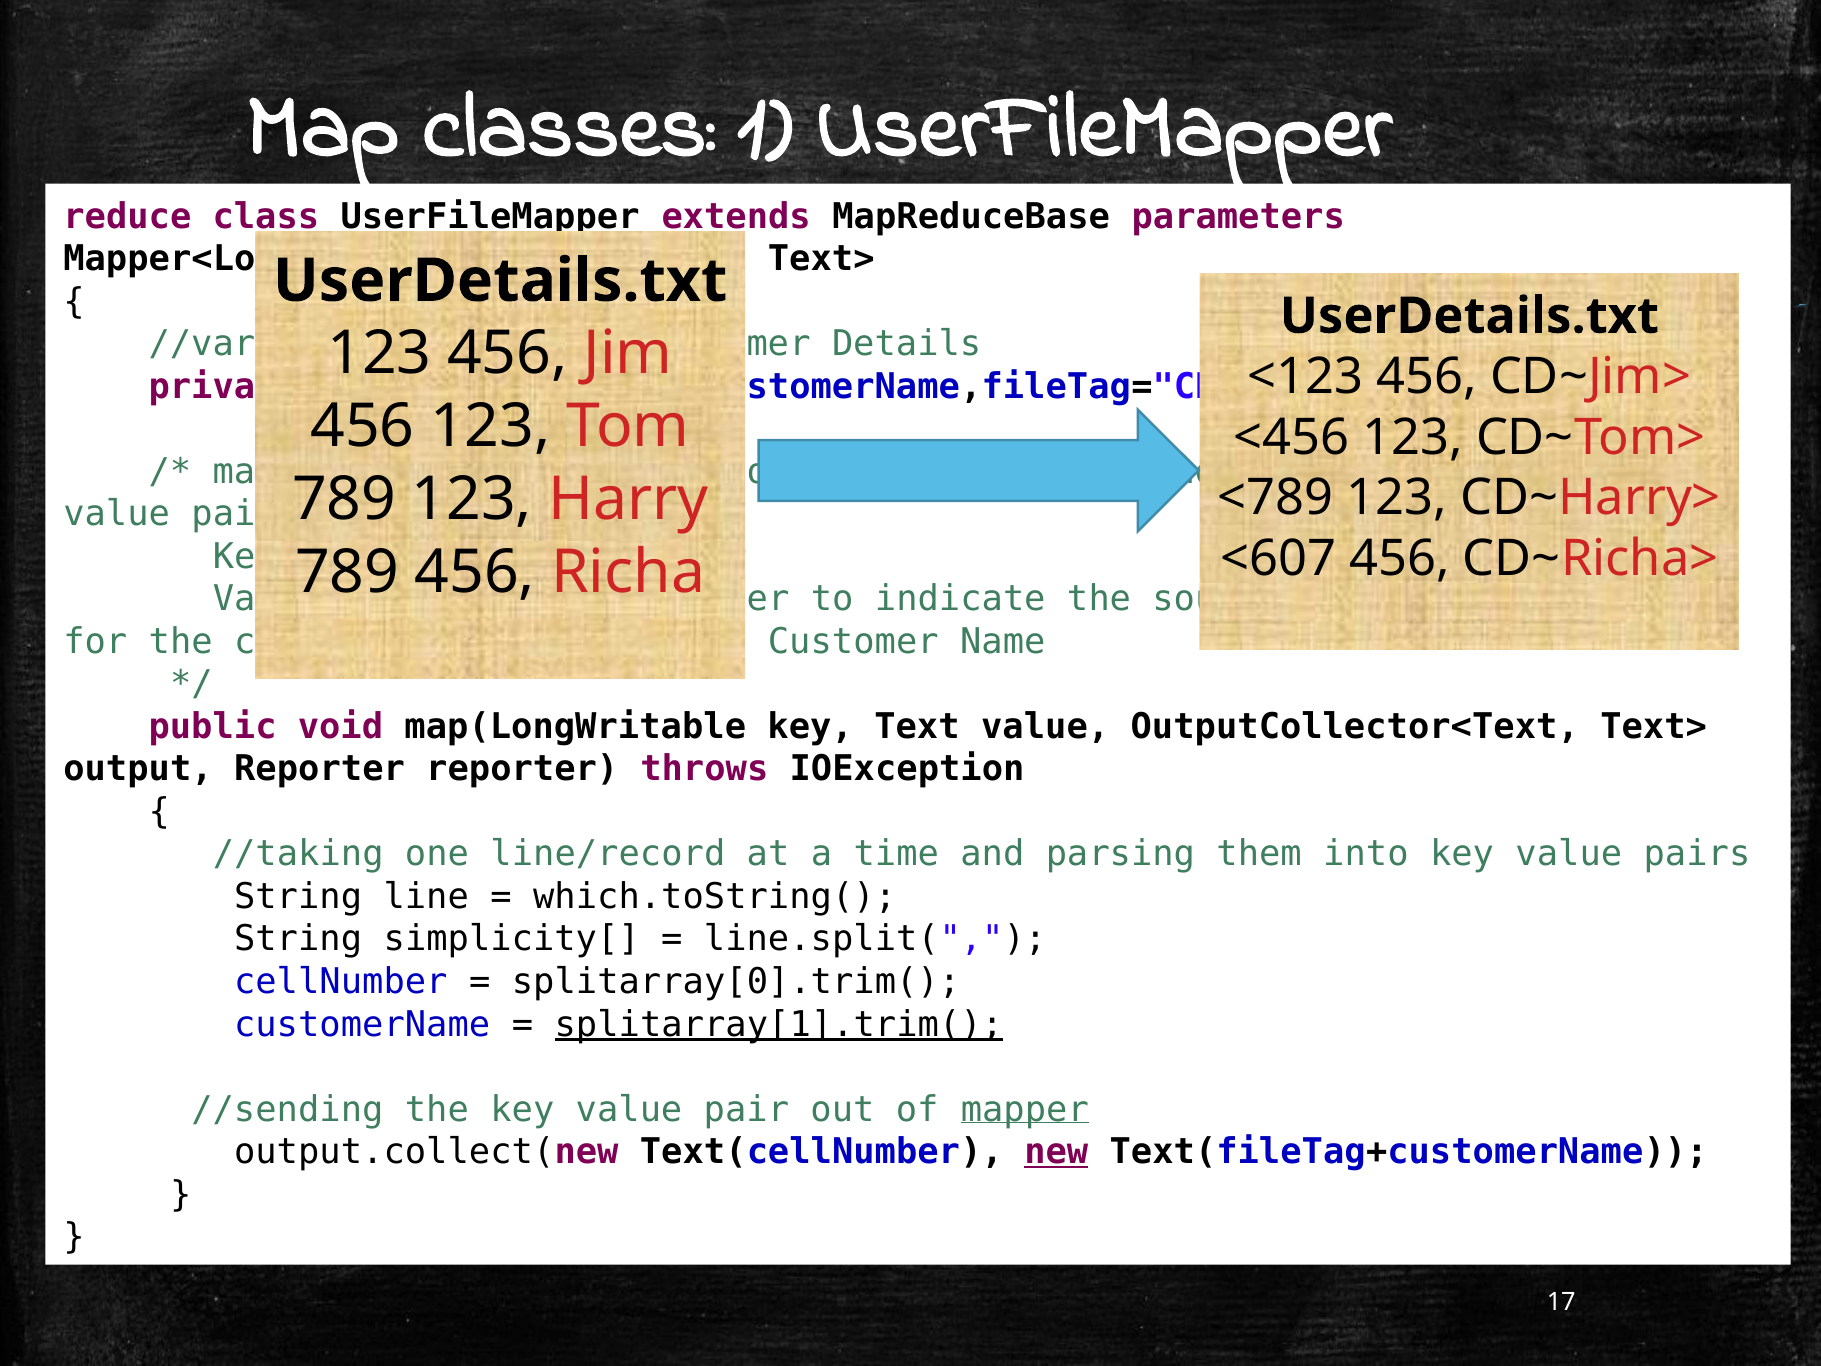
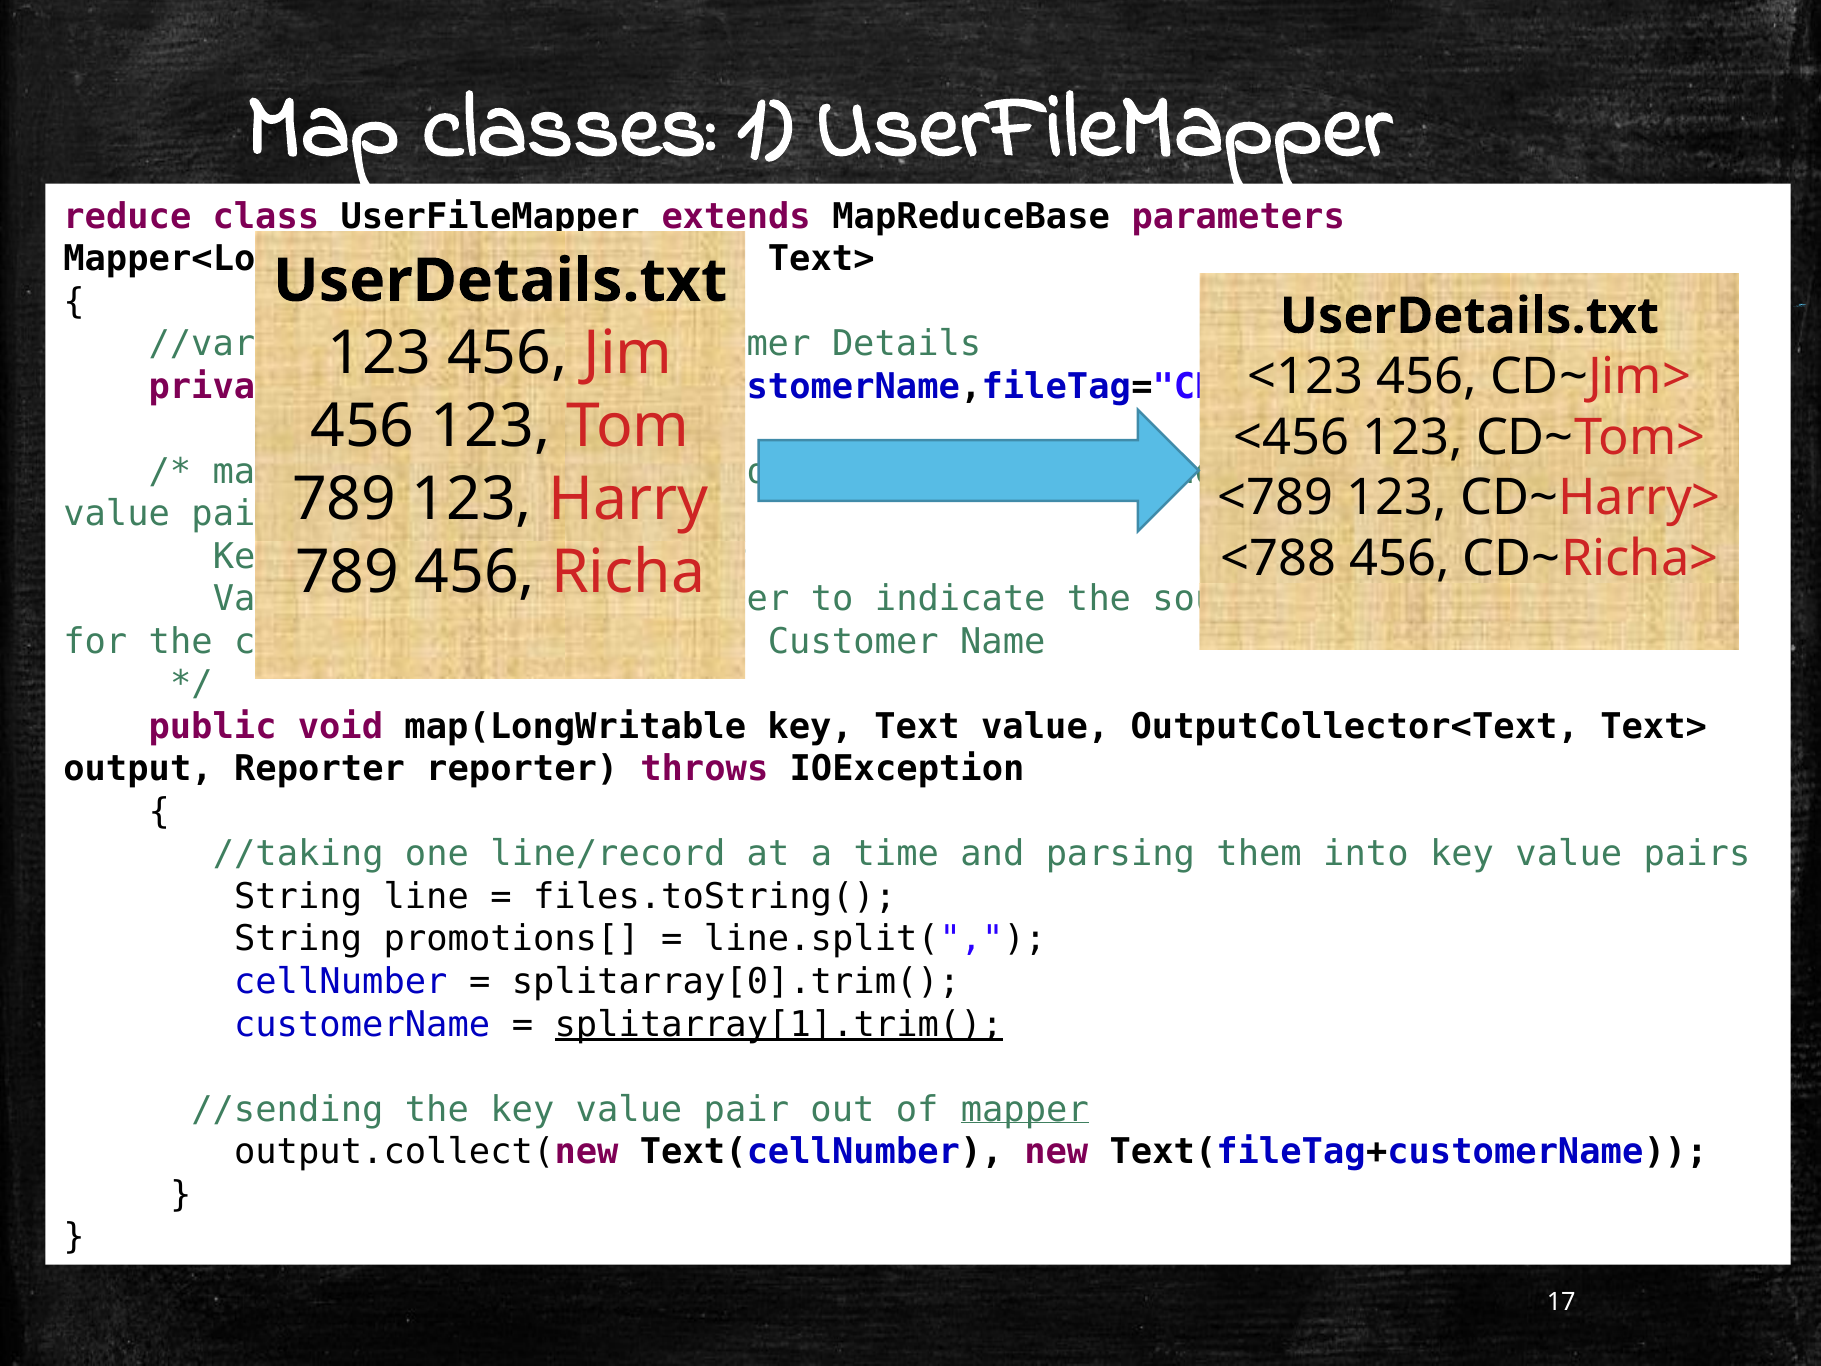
<607: <607 -> <788 (1278, 559)
which.toString(: which.toString( -> files.toString( (715, 897)
simplicity[: simplicity[ -> promotions[ (512, 939)
new underline: present -> none (1056, 1152)
